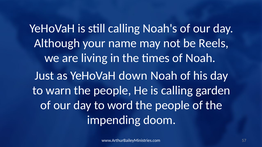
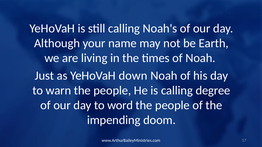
Reels: Reels -> Earth (214, 43)
garden: garden -> degree (213, 91)
